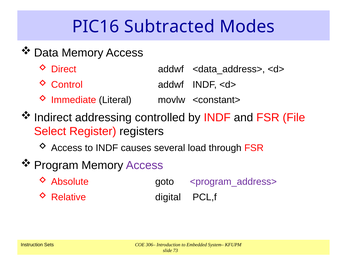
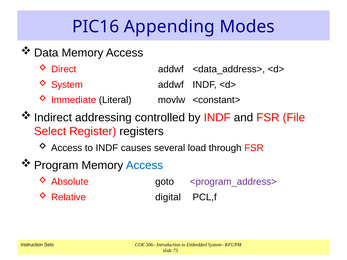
Subtracted: Subtracted -> Appending (169, 27)
Control: Control -> System (67, 85)
Access colour: purple -> blue (145, 165)
